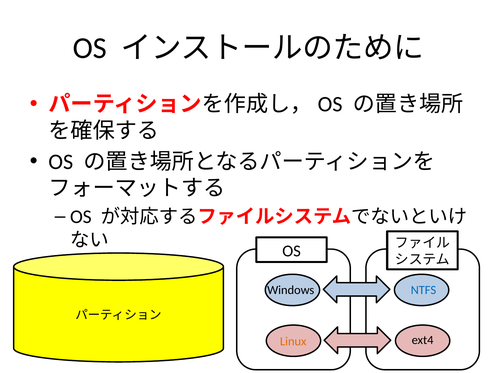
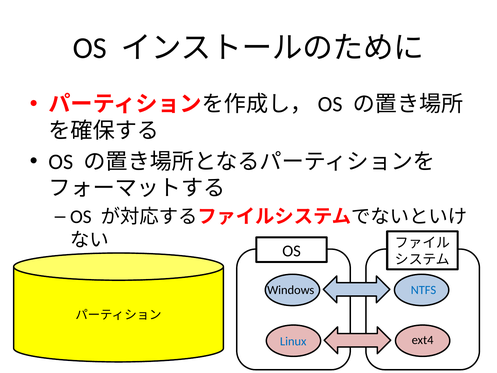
Linux colour: orange -> blue (293, 341)
